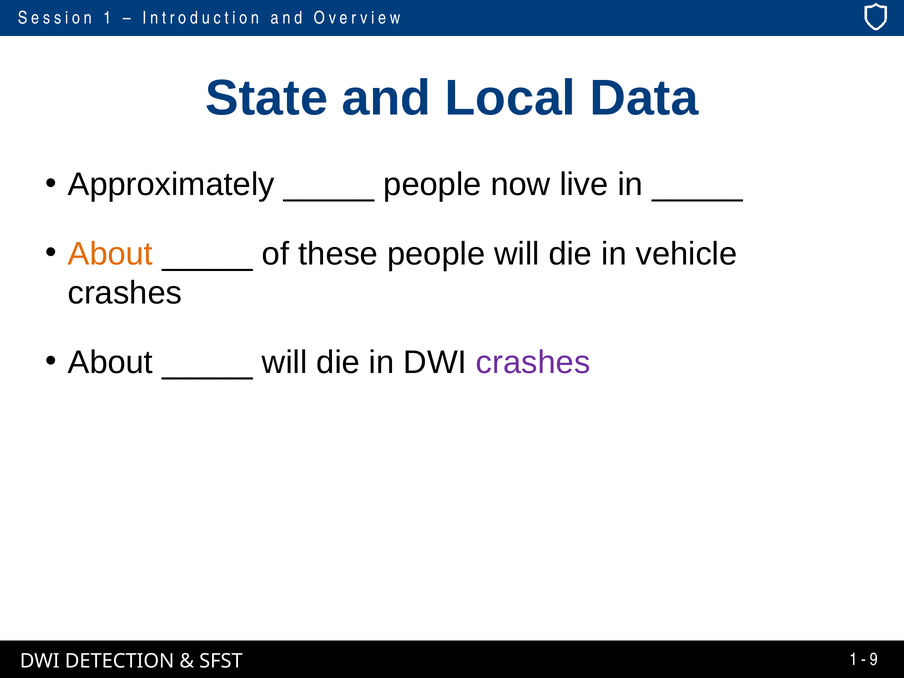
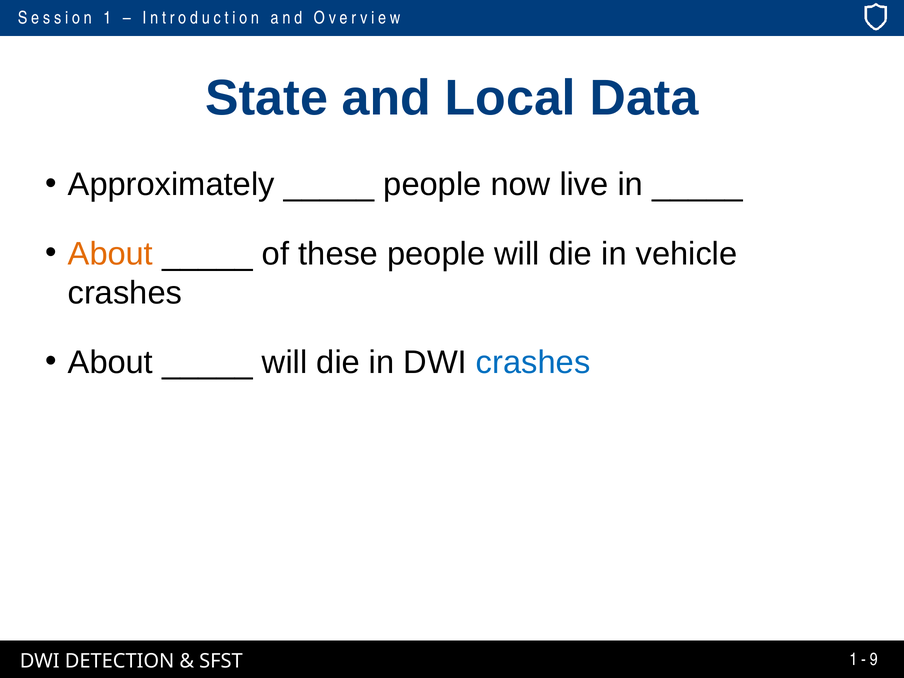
crashes colour: purple -> blue (533, 362)
